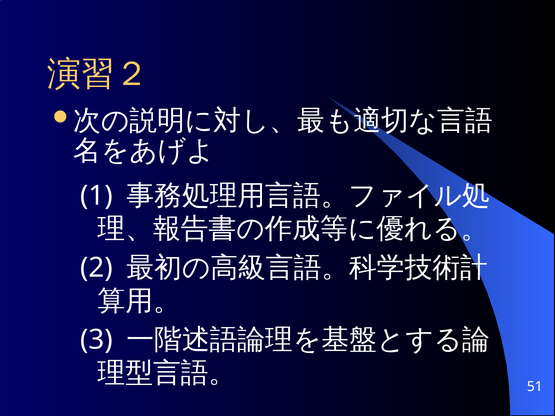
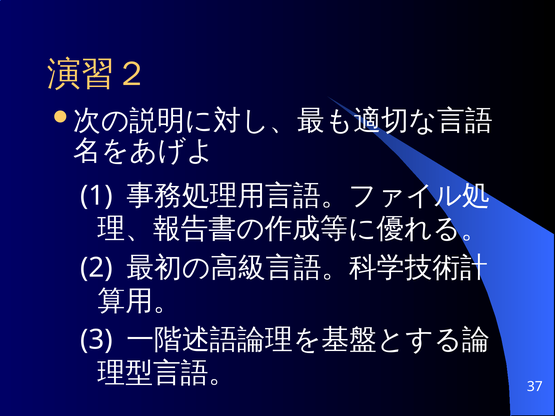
51: 51 -> 37 (535, 387)
